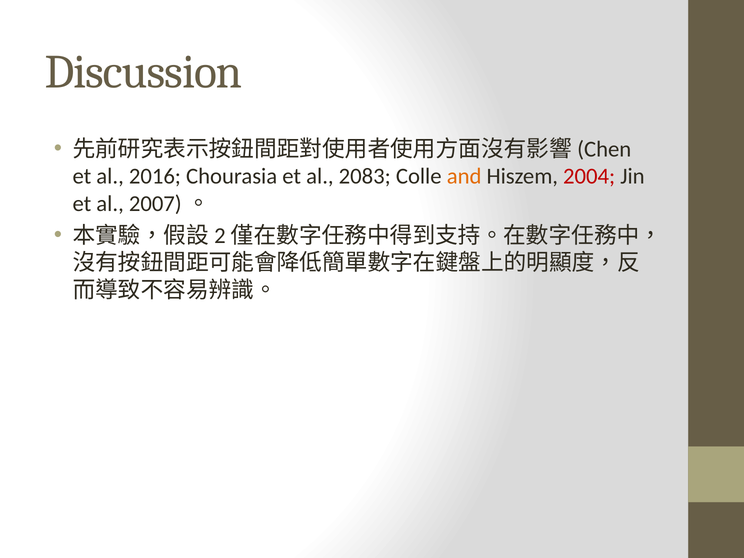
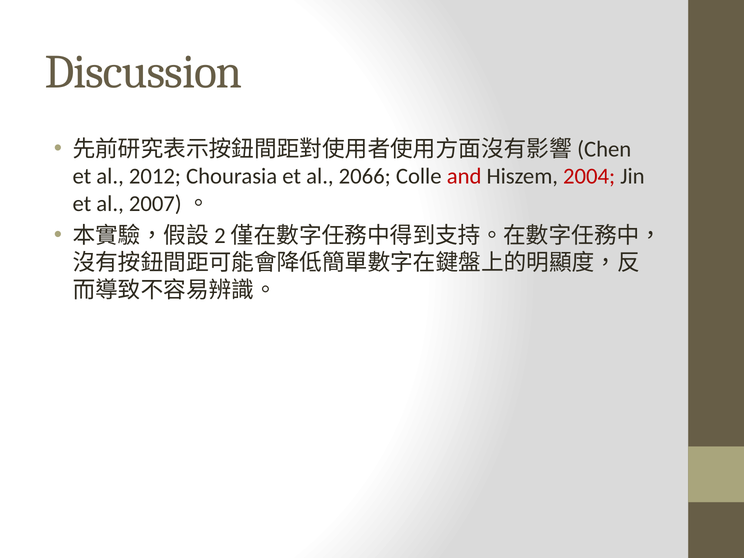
2016: 2016 -> 2012 (155, 176)
2083: 2083 -> 2066 (365, 176)
and colour: orange -> red (464, 176)
